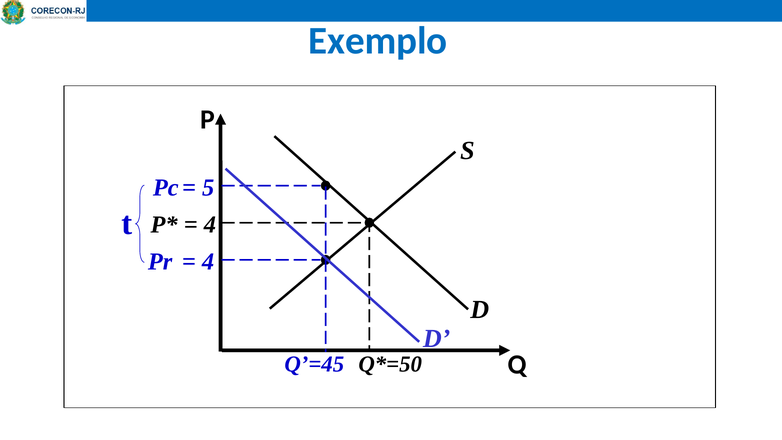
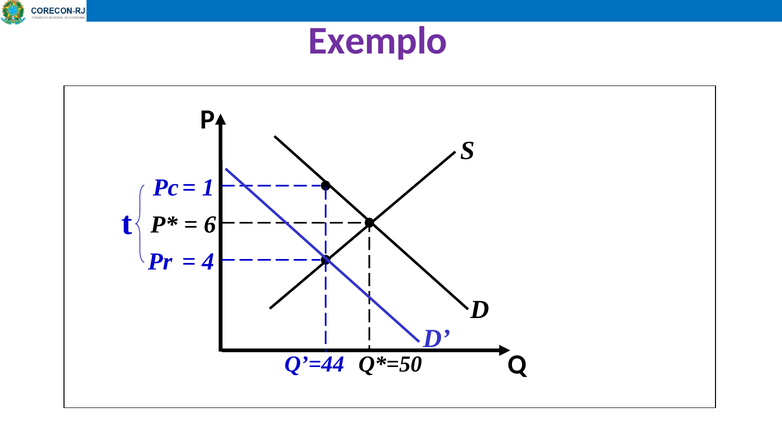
Exemplo colour: blue -> purple (378, 41)
5: 5 -> 1 (208, 187)
4: 4 -> 6 (210, 224)
Q’=45: Q’=45 -> Q’=44 (314, 364)
